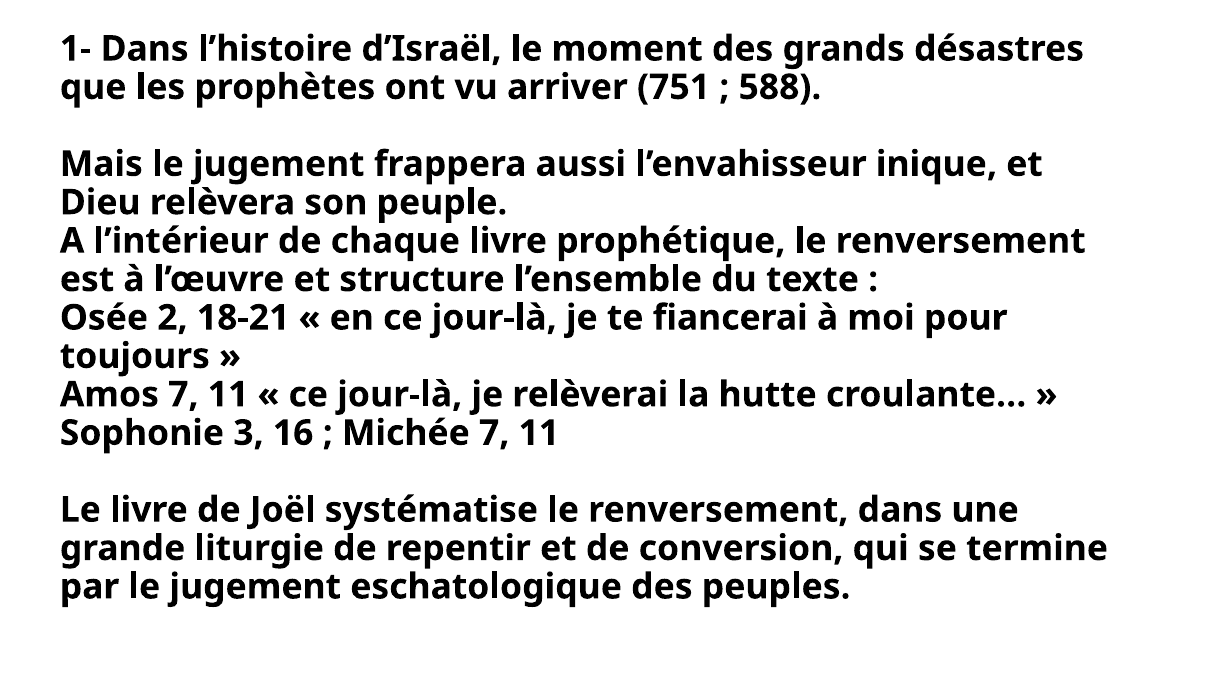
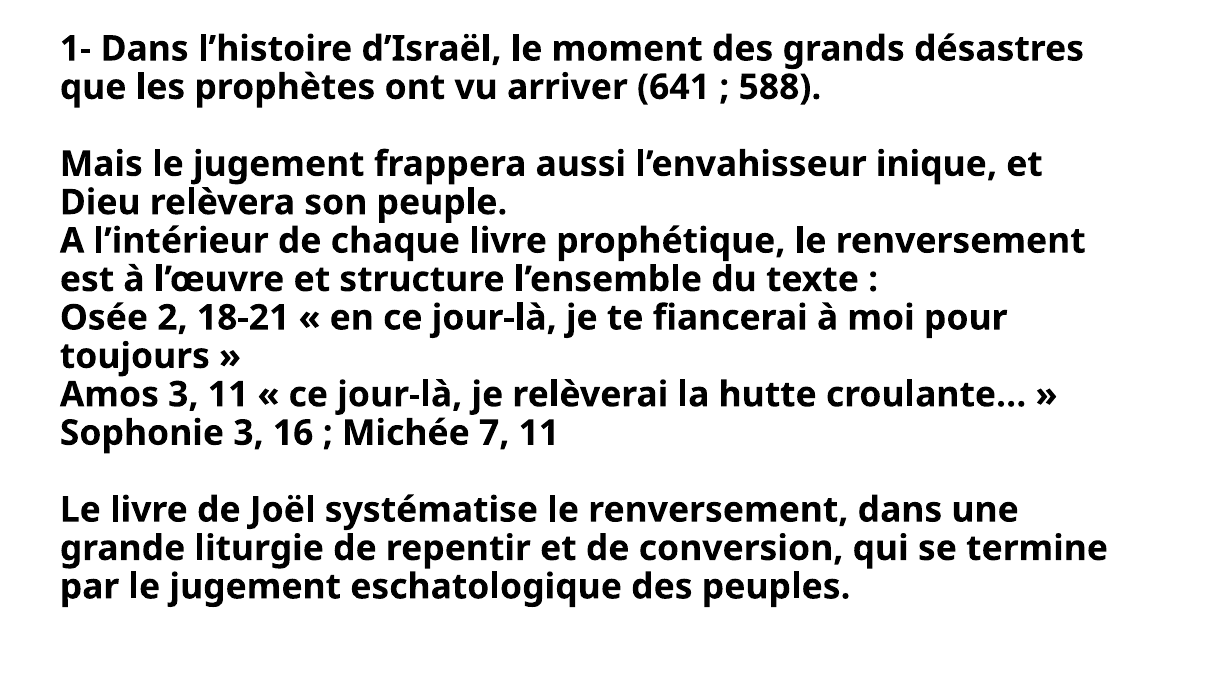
751: 751 -> 641 (674, 87)
Amos 7: 7 -> 3 (183, 394)
